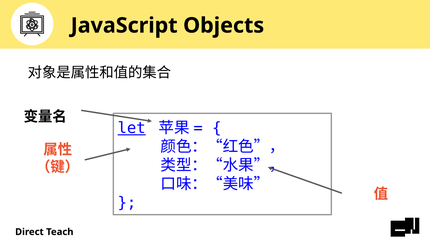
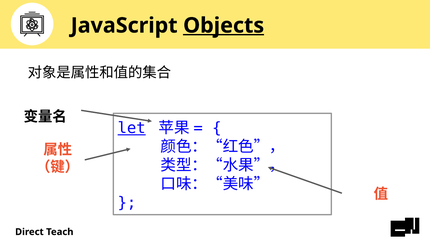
Objects underline: none -> present (224, 26)
